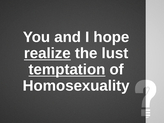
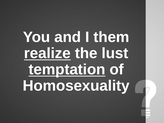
hope: hope -> them (111, 37)
